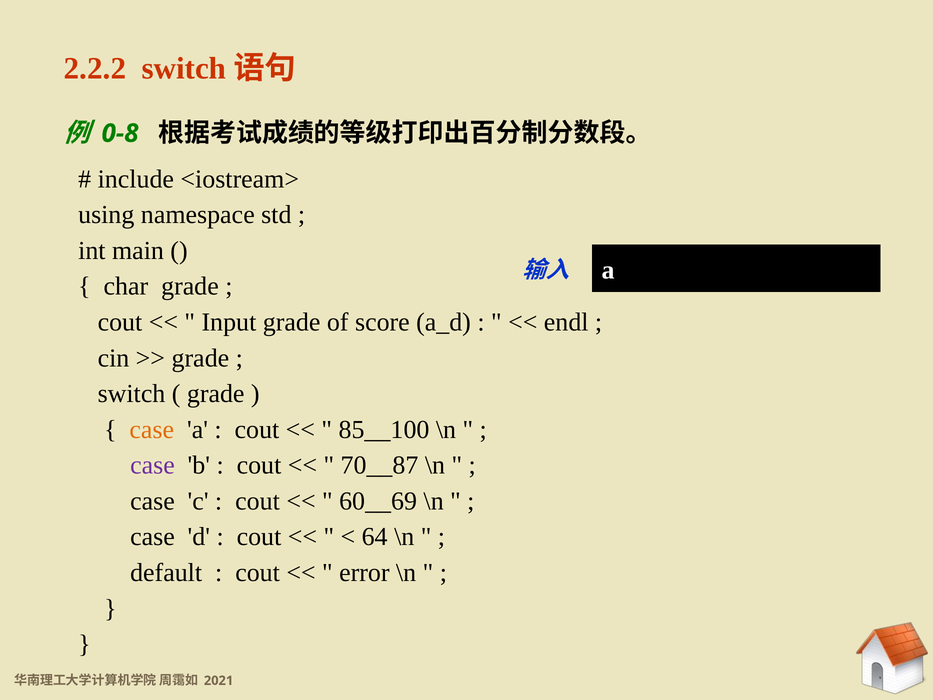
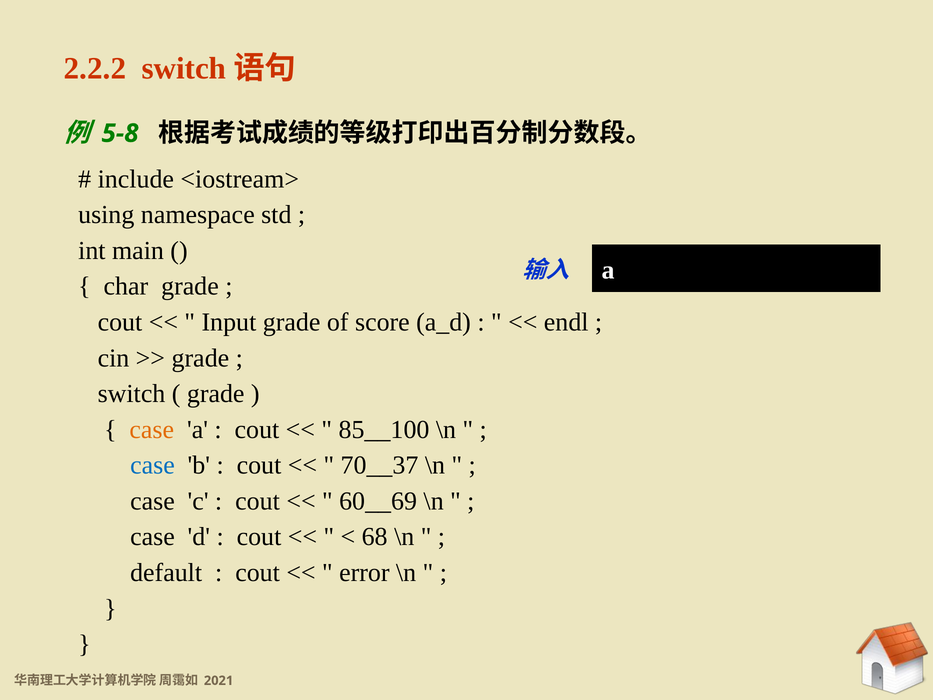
0-8: 0-8 -> 5-8 (120, 133)
case colour: purple -> blue (152, 465)
70__87: 70__87 -> 70__37 (379, 465)
64: 64 -> 68 (375, 537)
